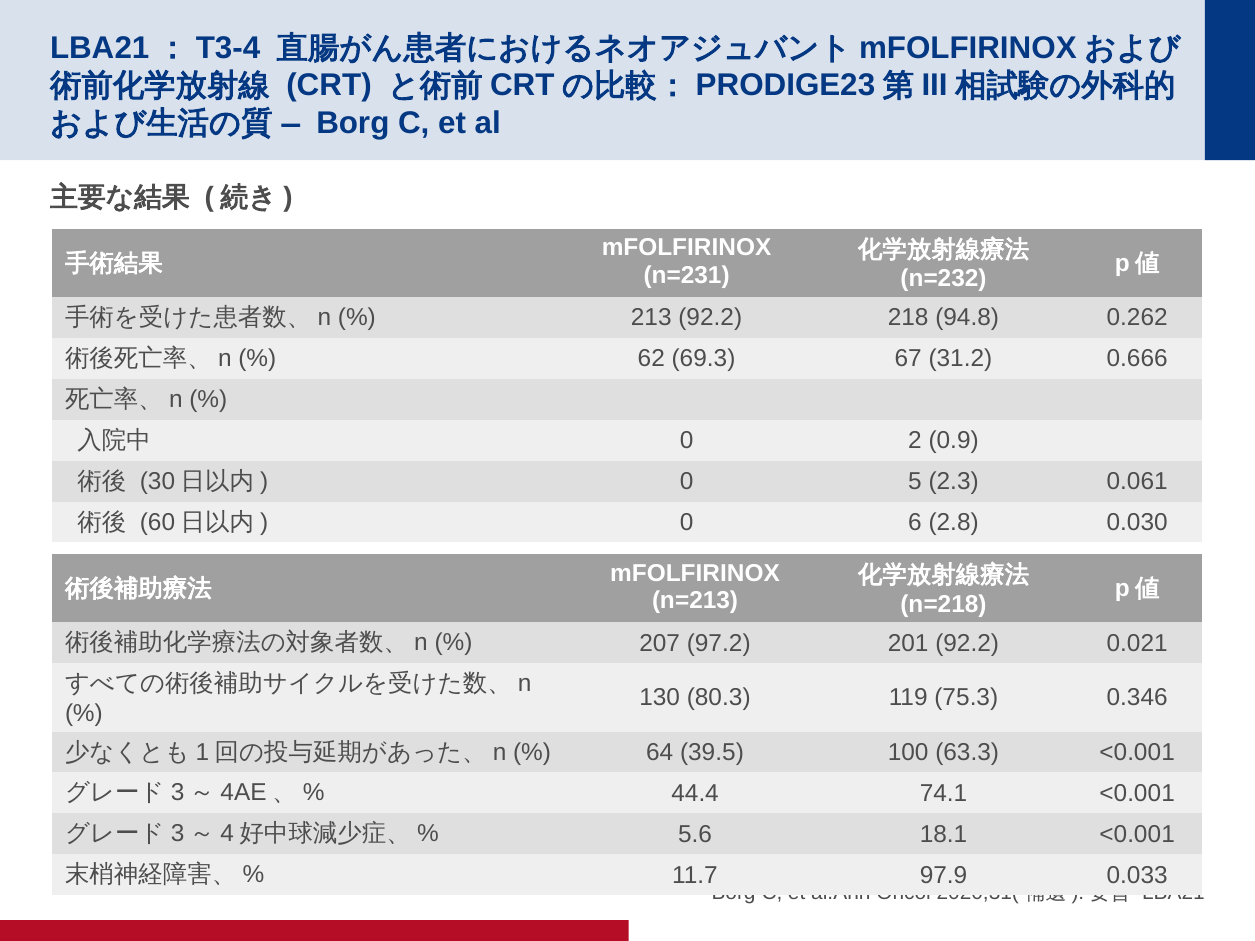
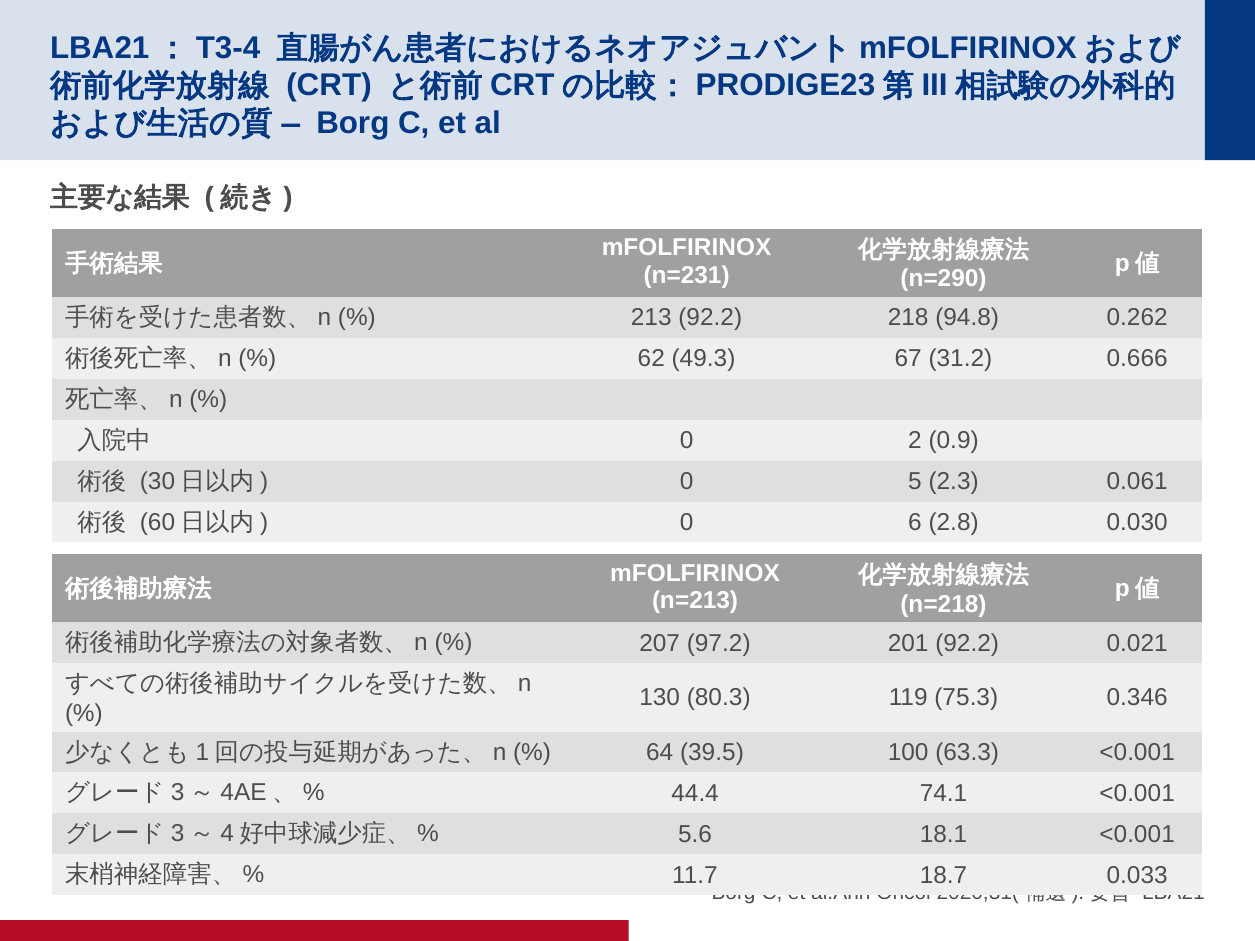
n=232: n=232 -> n=290 (944, 279)
69.3: 69.3 -> 49.3 (703, 359)
97.9: 97.9 -> 18.7 (944, 875)
